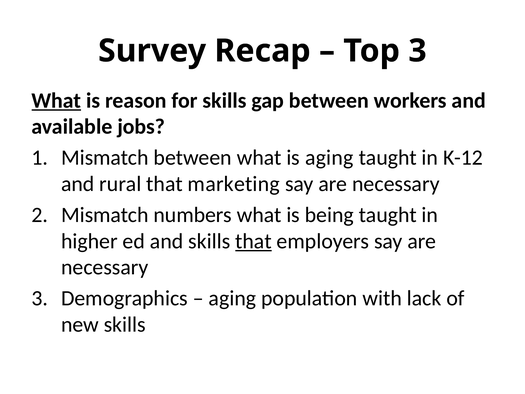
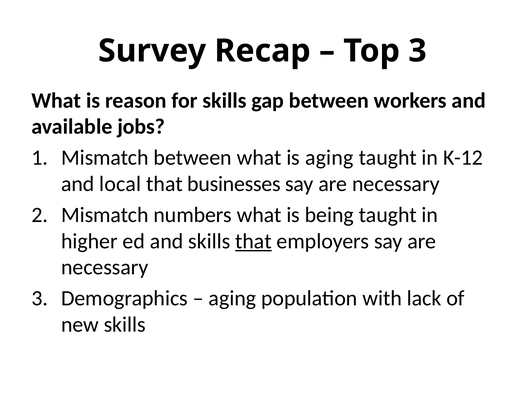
What underline: present -> none (56, 100)
rural: rural -> local (120, 184)
marketing: marketing -> businesses (234, 184)
